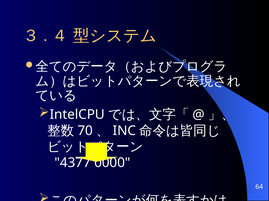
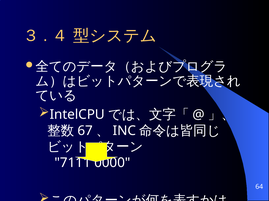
70: 70 -> 67 (85, 131)
4377: 4377 -> 7111 (73, 163)
